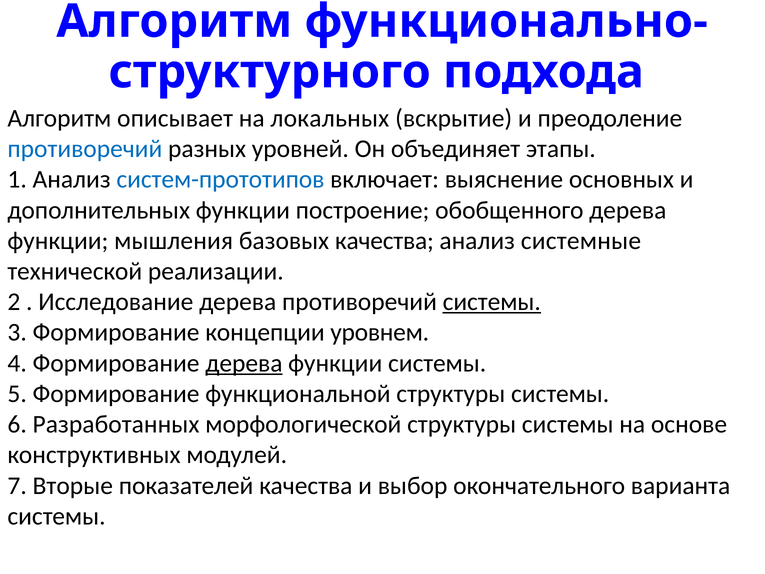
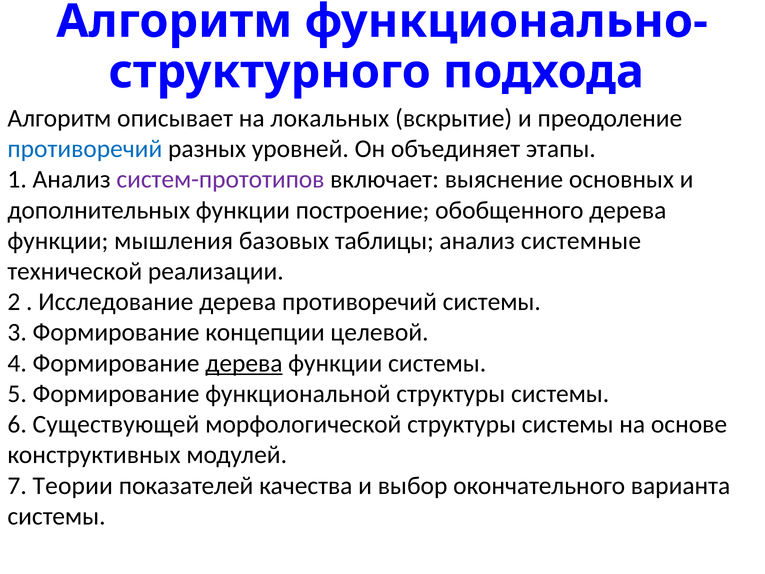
систем-прототипов colour: blue -> purple (220, 179)
базовых качества: качества -> таблицы (384, 241)
системы underline: present -> none (492, 302)
уровнем: уровнем -> целевой (380, 332)
Разработанных: Разработанных -> Существующей (116, 424)
Вторые: Вторые -> Теории (73, 485)
